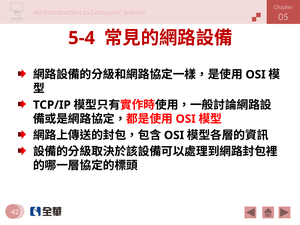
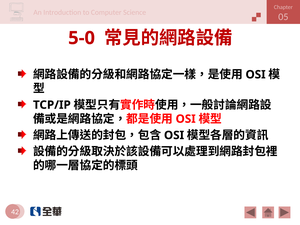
5-4: 5-4 -> 5-0 (82, 38)
